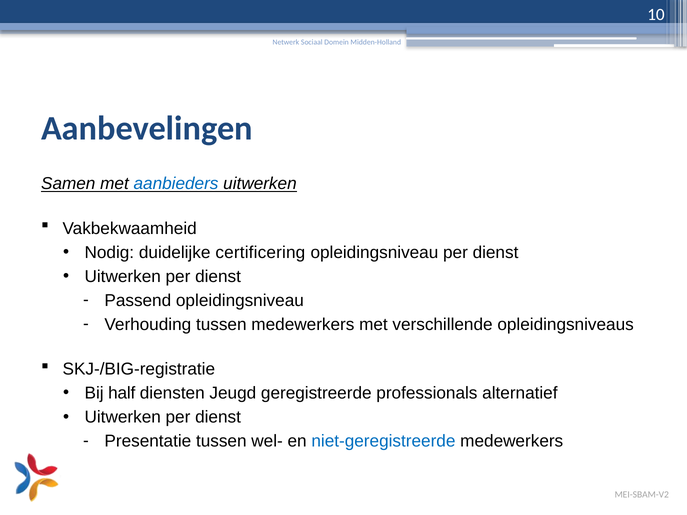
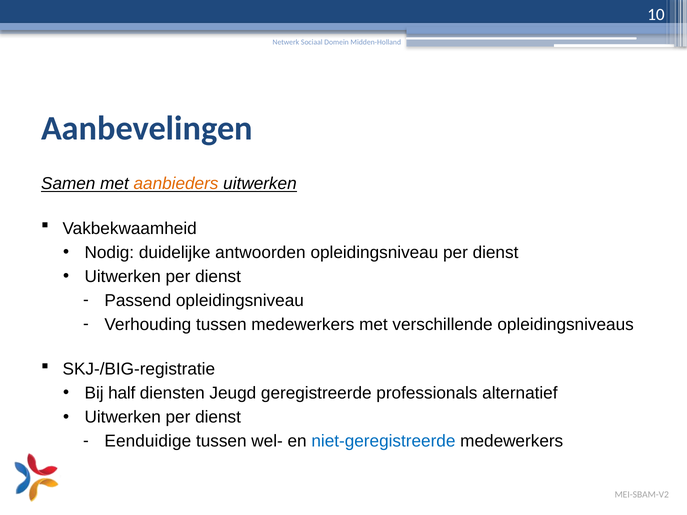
aanbieders colour: blue -> orange (176, 184)
certificering: certificering -> antwoorden (260, 253)
Presentatie: Presentatie -> Eenduidige (148, 442)
